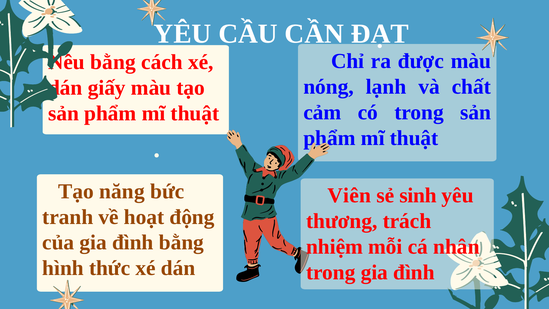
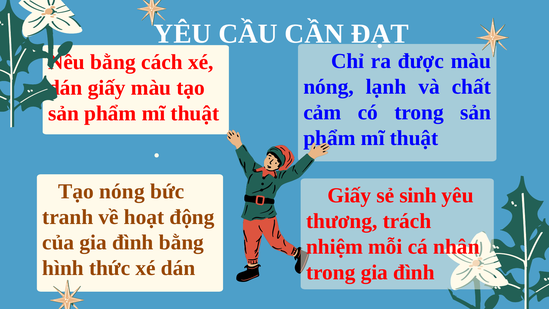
Tạo năng: năng -> nóng (122, 191)
Viên: Viên -> Giấy (349, 195)
